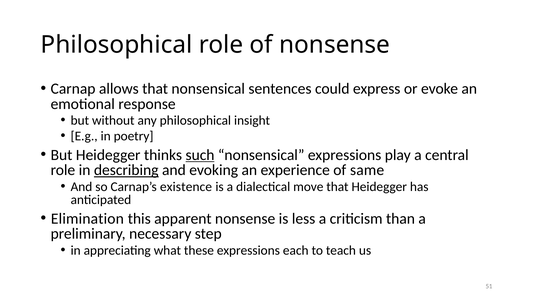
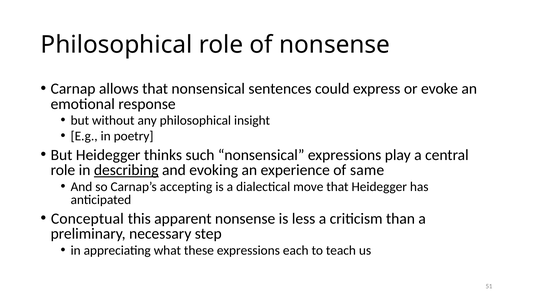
such underline: present -> none (200, 155)
existence: existence -> accepting (186, 187)
Elimination: Elimination -> Conceptual (87, 219)
